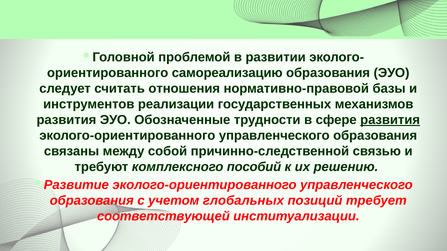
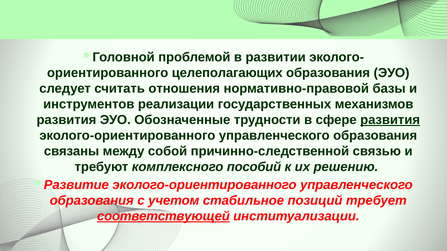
самореализацию: самореализацию -> целеполагающих (227, 73)
глобальных: глобальных -> стабильное (243, 201)
соответствующей underline: none -> present (163, 217)
